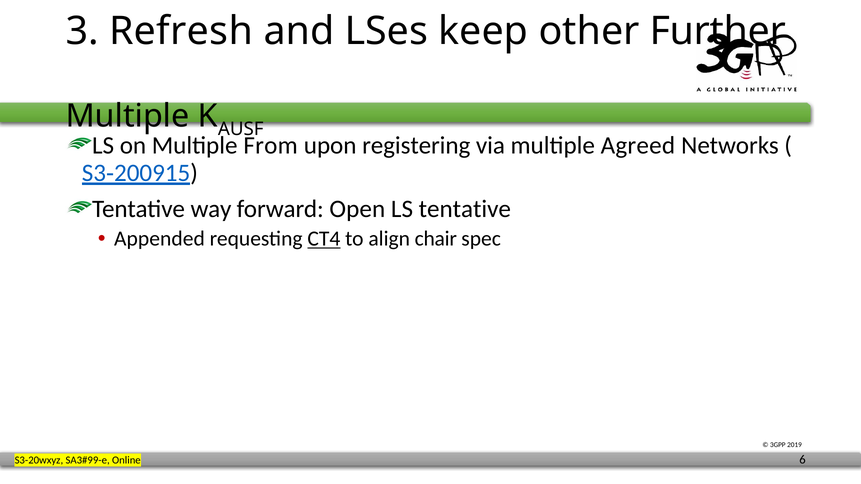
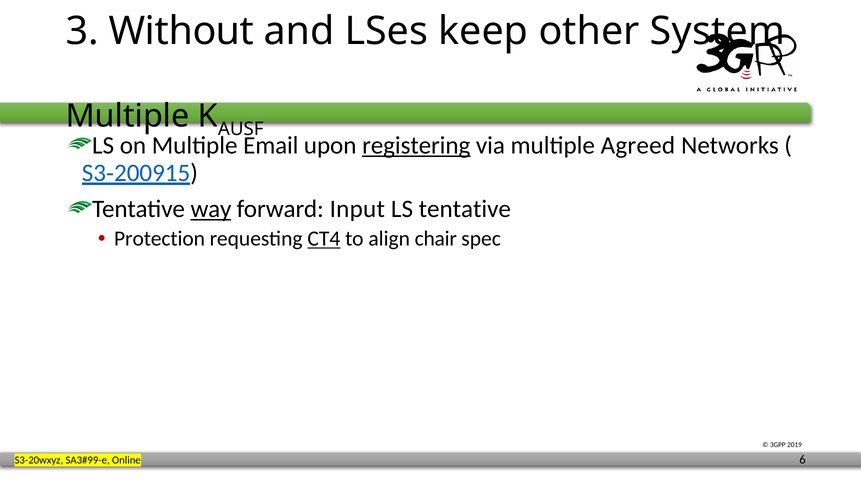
Refresh: Refresh -> Without (181, 31)
Further: Further -> System (718, 31)
From: From -> Email (271, 146)
registering underline: none -> present (416, 146)
way underline: none -> present (211, 209)
Open: Open -> Input (357, 209)
Appended: Appended -> Protection (160, 239)
